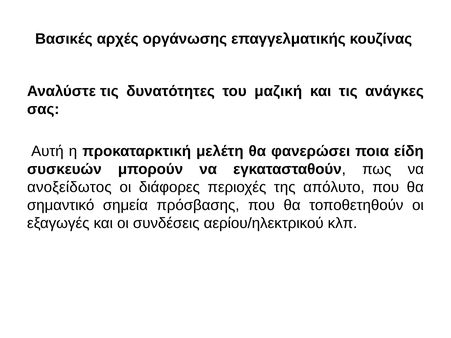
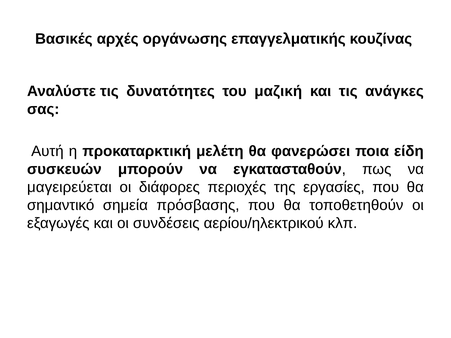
ανοξείδωτος: ανοξείδωτος -> μαγειρεύεται (69, 187)
απόλυτο: απόλυτο -> εργασίες (334, 187)
